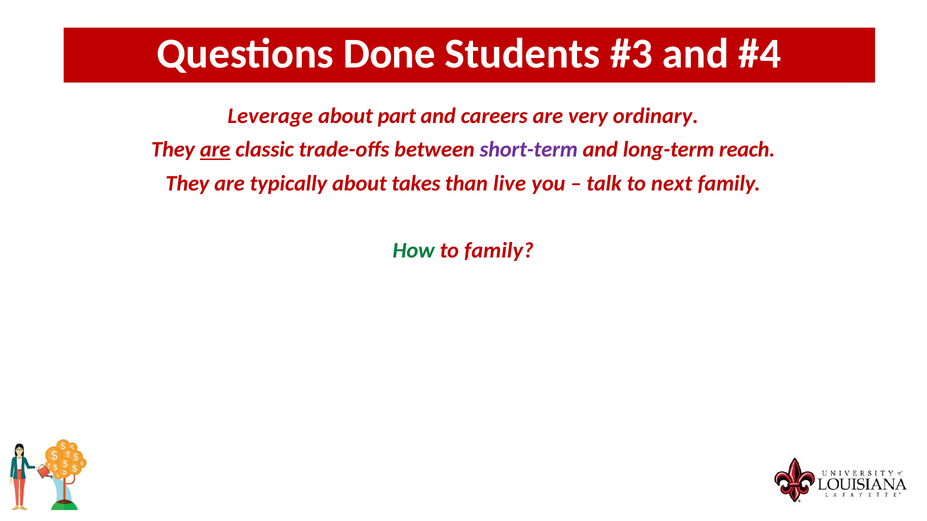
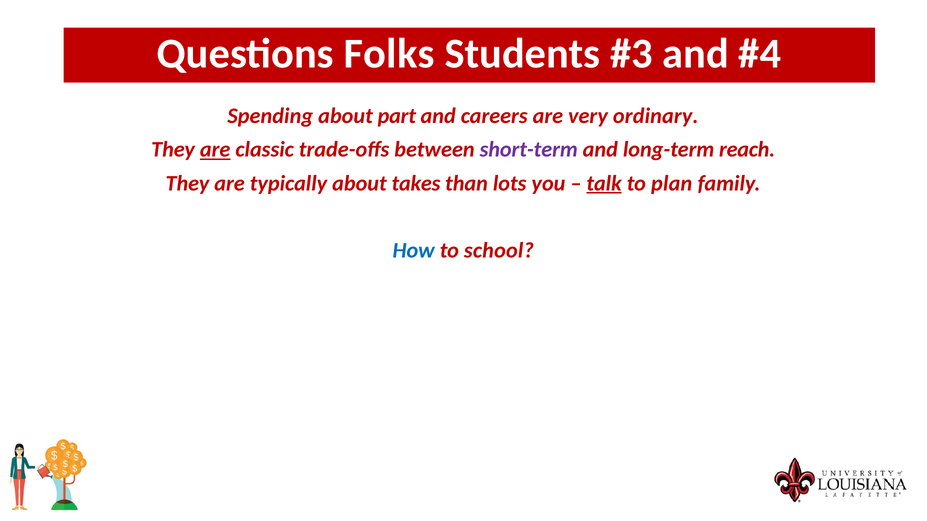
Done: Done -> Folks (389, 54)
Leverage: Leverage -> Spending (270, 116)
live: live -> lots (510, 183)
talk underline: none -> present (604, 183)
next: next -> plan (672, 183)
How colour: green -> blue (414, 251)
to family: family -> school (499, 251)
